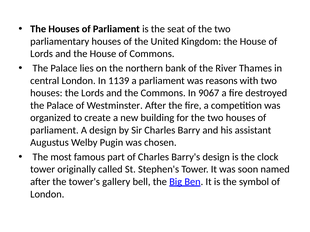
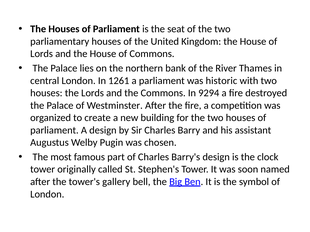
1139: 1139 -> 1261 (119, 81)
reasons: reasons -> historic (221, 81)
9067: 9067 -> 9294 (209, 93)
